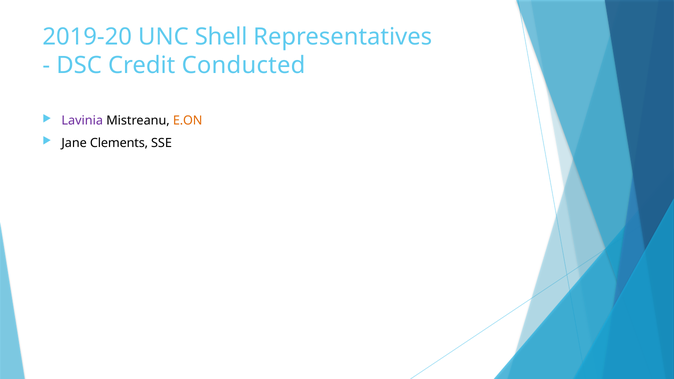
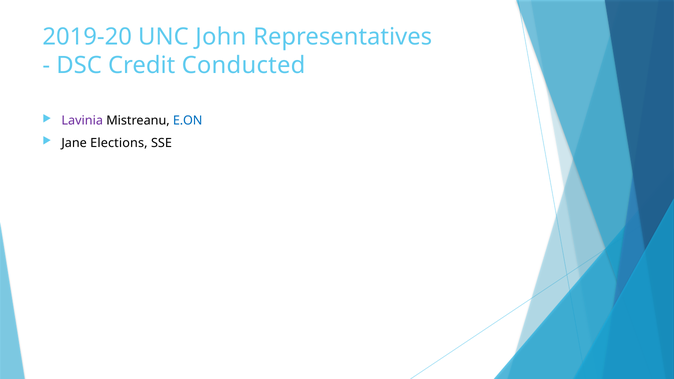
Shell: Shell -> John (221, 37)
E.ON colour: orange -> blue (188, 121)
Clements: Clements -> Elections (119, 143)
